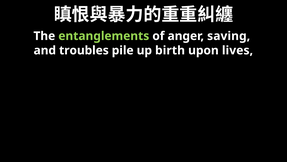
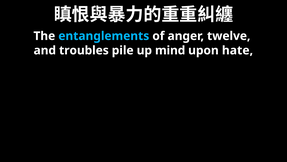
entanglements colour: light green -> light blue (104, 36)
saving: saving -> twelve (229, 36)
birth: birth -> mind (170, 50)
lives: lives -> hate (237, 50)
